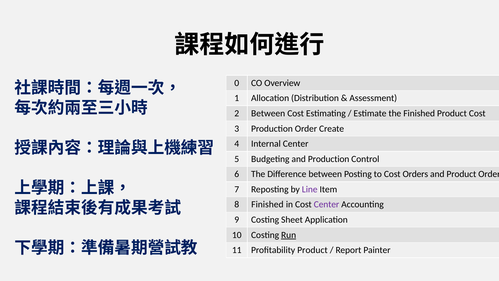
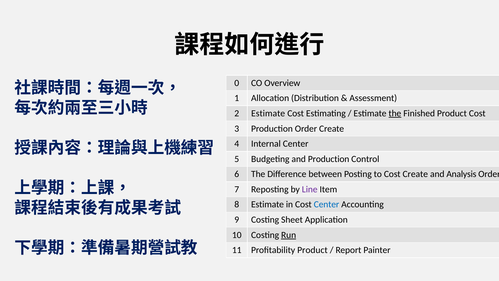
2 Between: Between -> Estimate (268, 113)
the underline: none -> present (395, 113)
Cost Orders: Orders -> Create (415, 174)
and Product: Product -> Analysis (461, 174)
8 Finished: Finished -> Estimate (268, 204)
Center colour: purple -> blue (327, 204)
